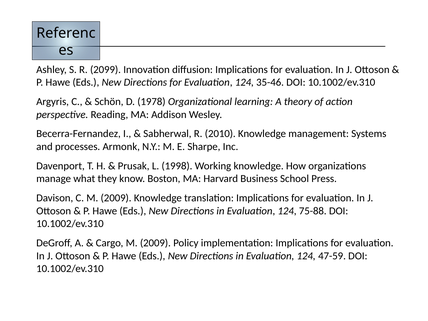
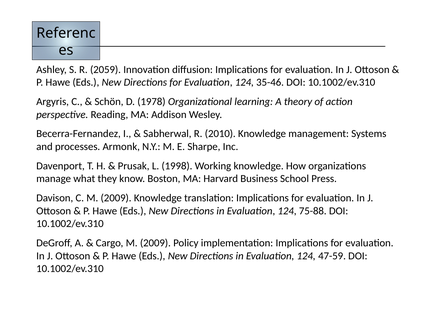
2099: 2099 -> 2059 (106, 70)
